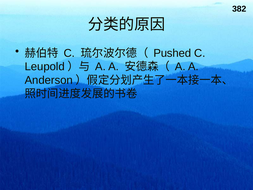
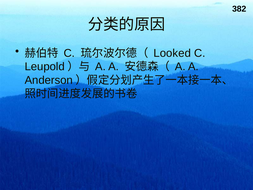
Pushed: Pushed -> Looked (172, 53)
